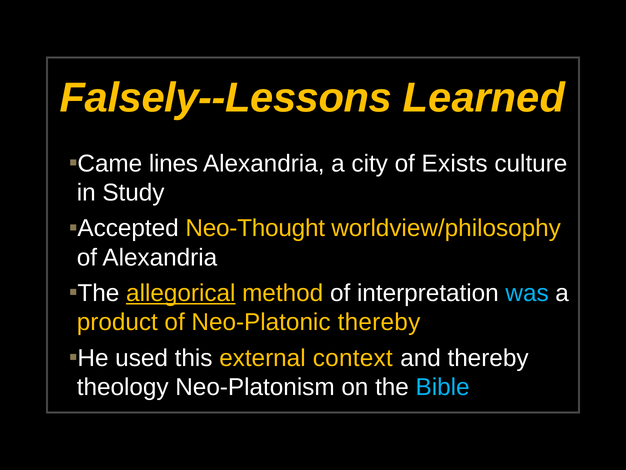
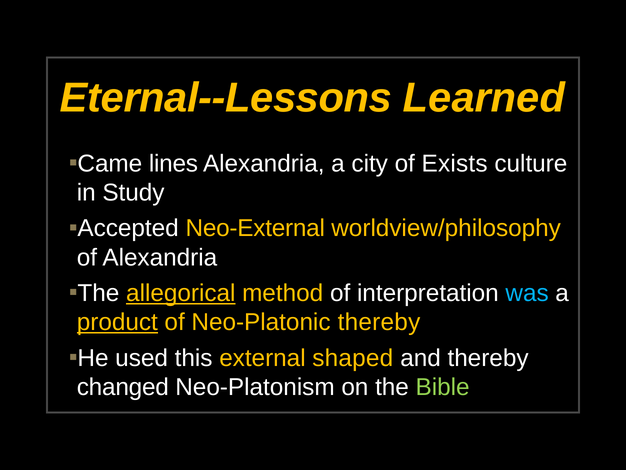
Falsely--Lessons: Falsely--Lessons -> Eternal--Lessons (226, 98)
Neo-Thought: Neo-Thought -> Neo-External (255, 228)
product underline: none -> present (117, 322)
context: context -> shaped (353, 358)
theology: theology -> changed (123, 387)
Bible colour: light blue -> light green (443, 387)
